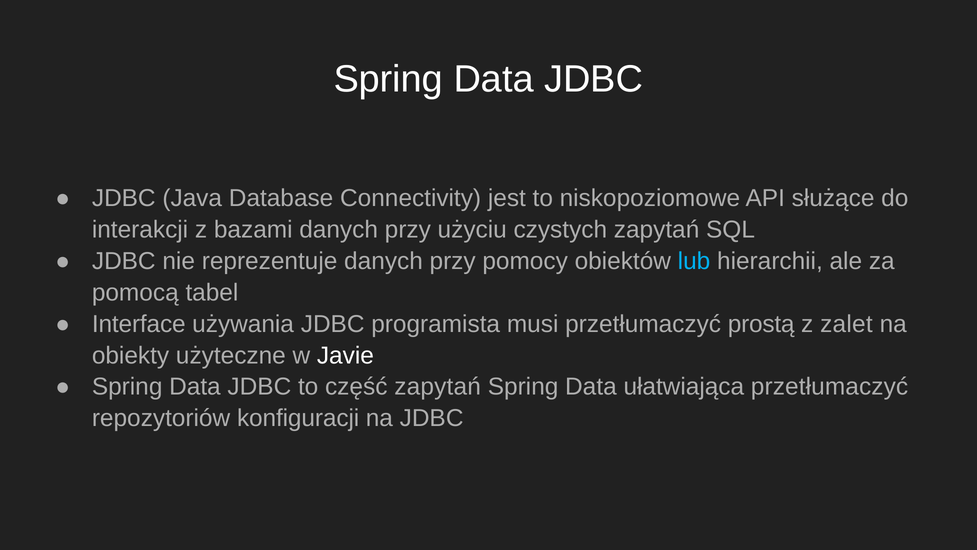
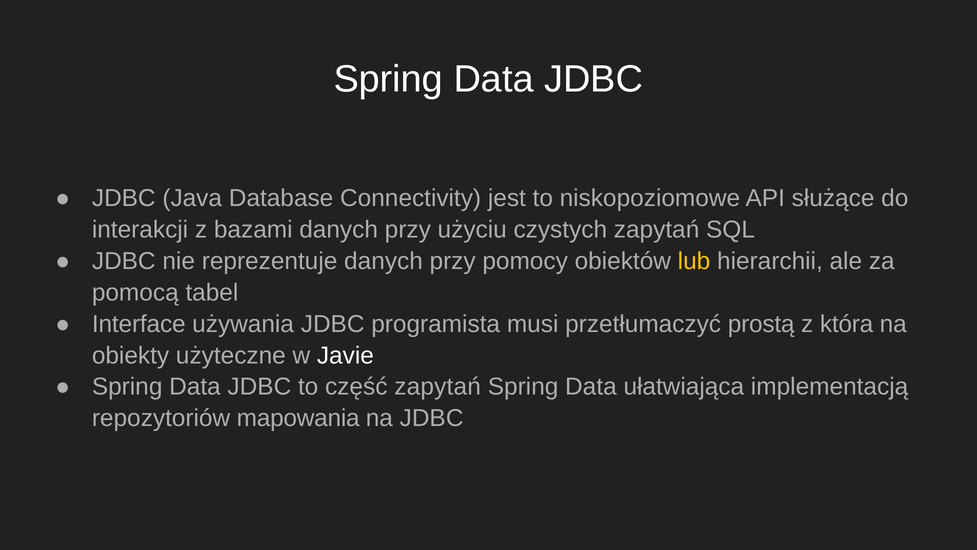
lub colour: light blue -> yellow (694, 261)
zalet: zalet -> która (847, 324)
ułatwiająca przetłumaczyć: przetłumaczyć -> implementacją (830, 387)
konfiguracji: konfiguracji -> mapowania (298, 418)
